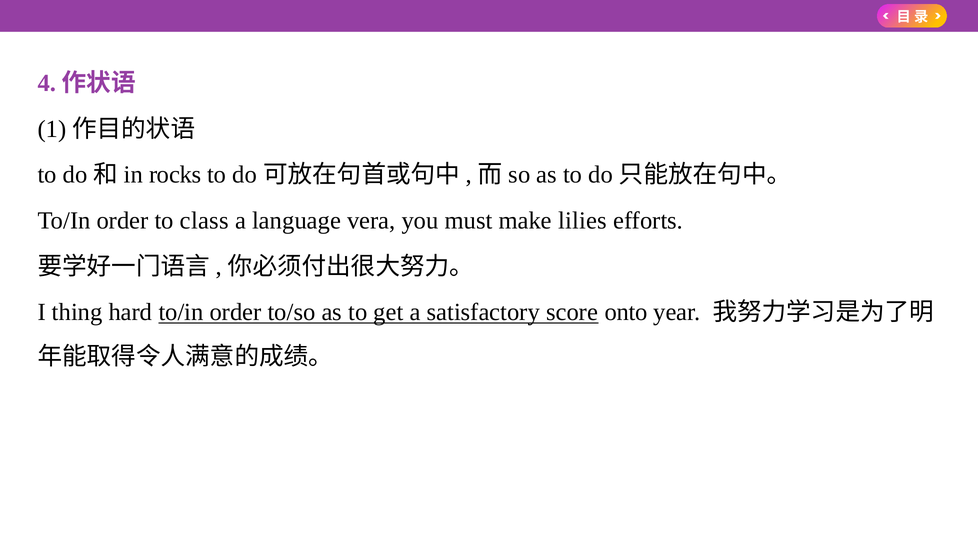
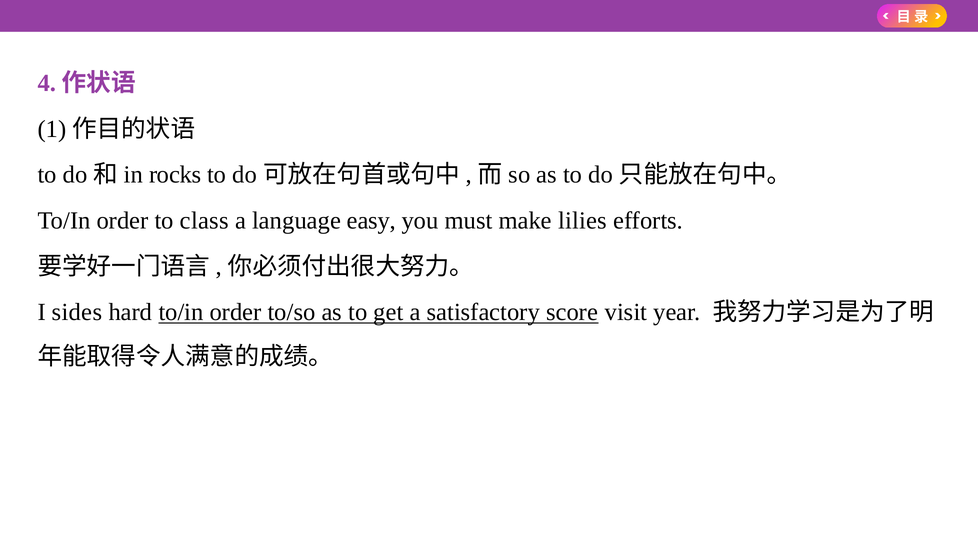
vera: vera -> easy (371, 221)
thing: thing -> sides (77, 312)
onto: onto -> visit (626, 312)
